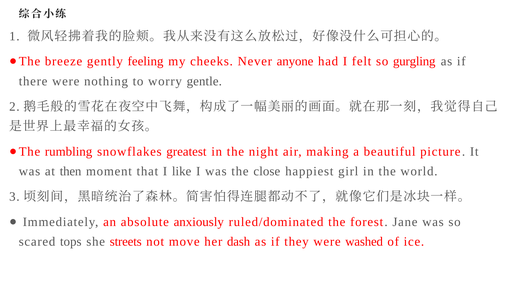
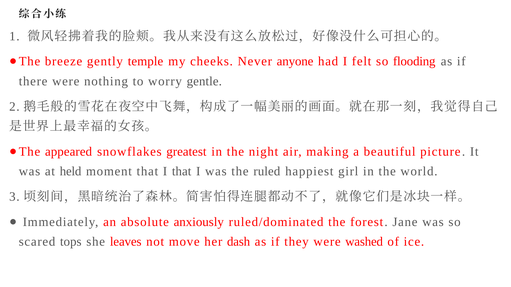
feeling: feeling -> temple (146, 61)
gurgling: gurgling -> flooding (414, 61)
rumbling: rumbling -> appeared (69, 152)
then: then -> held (71, 172)
I like: like -> that (182, 172)
close: close -> ruled (267, 172)
streets: streets -> leaves (126, 242)
